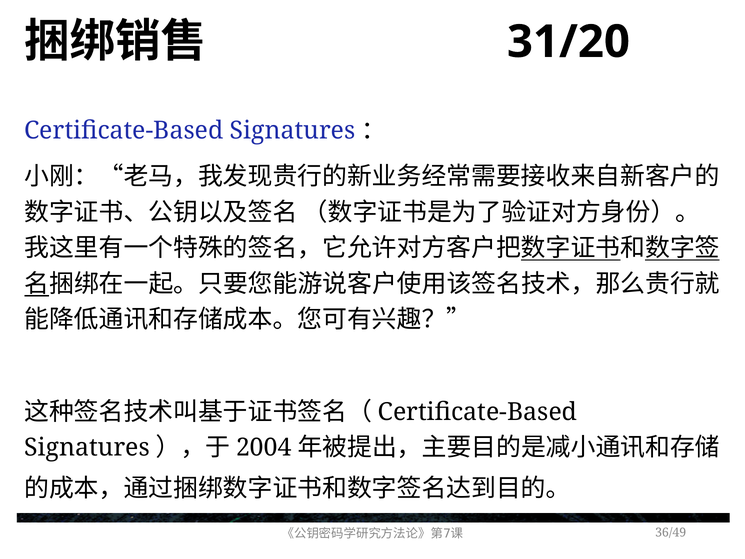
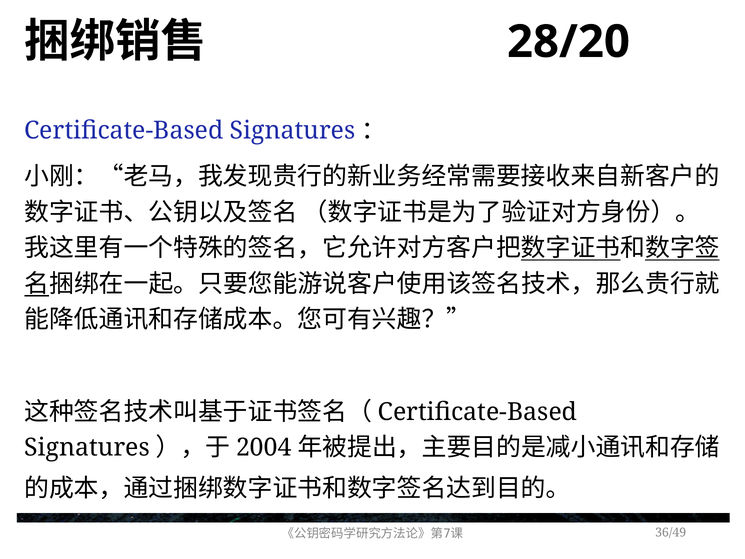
31/20: 31/20 -> 28/20 (568, 42)
